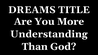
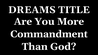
Understanding: Understanding -> Commandment (49, 34)
